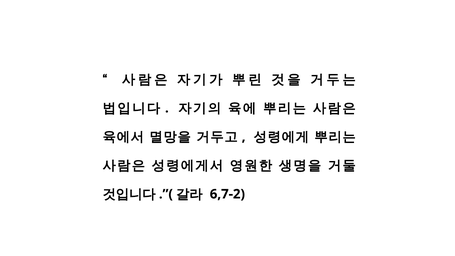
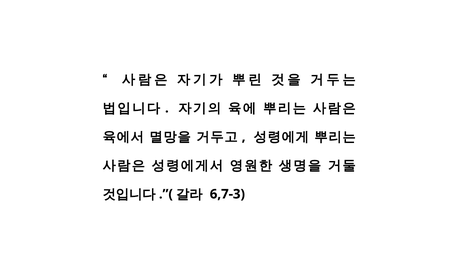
6,7-2: 6,7-2 -> 6,7-3 (227, 194)
